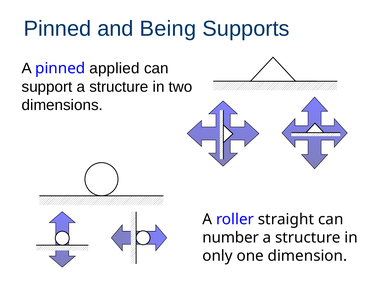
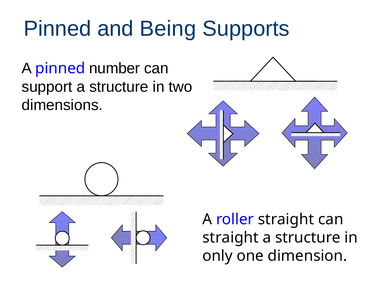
applied: applied -> number (115, 68)
number: number -> straight (231, 238)
